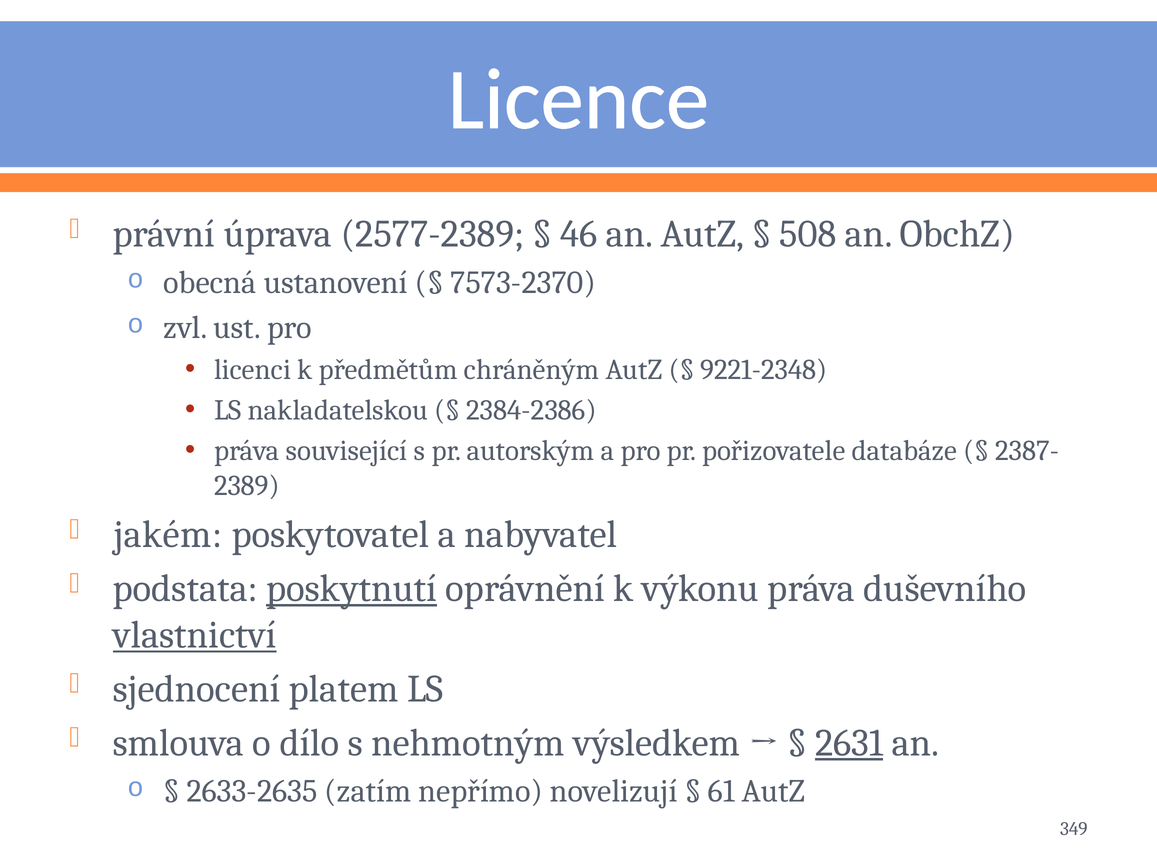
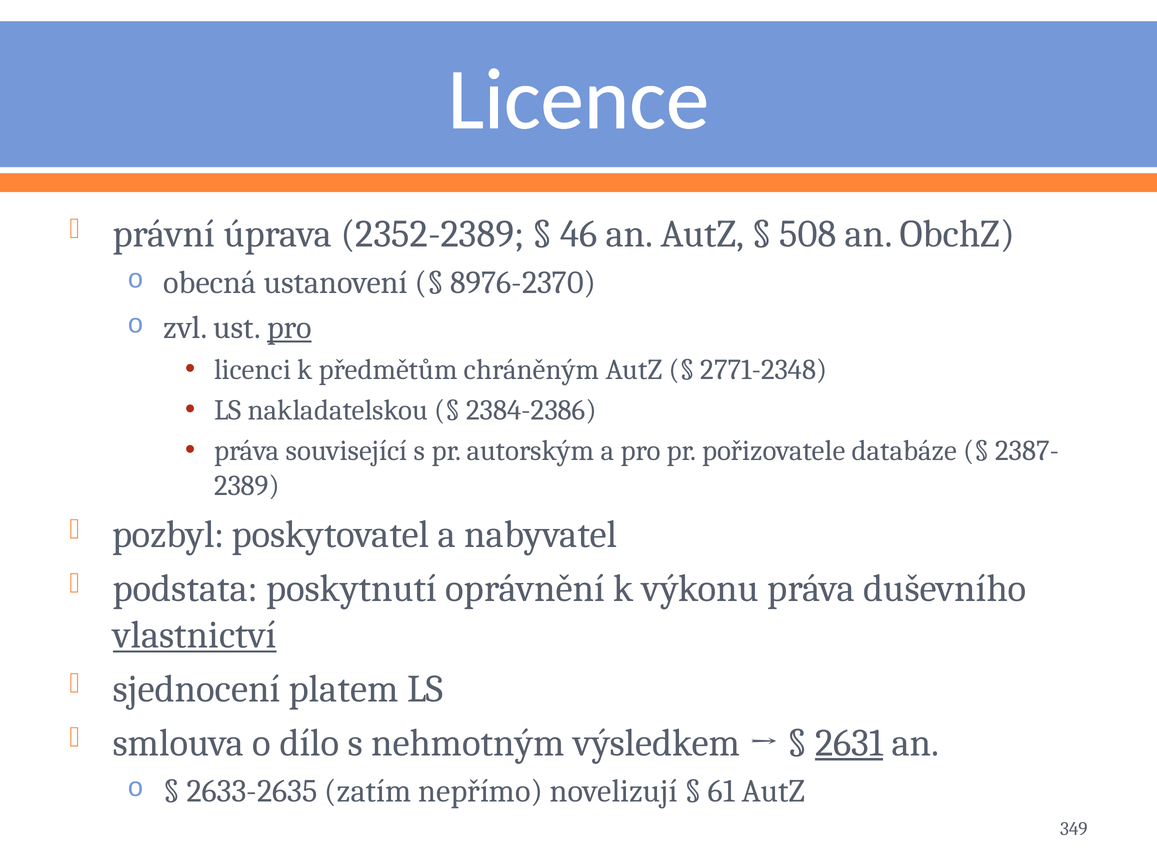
2577-2389: 2577-2389 -> 2352-2389 (432, 234)
7573-2370: 7573-2370 -> 8976-2370 (523, 283)
pro underline: none -> present (289, 328)
9221-2348: 9221-2348 -> 2771-2348 (764, 370)
jakém: jakém -> pozbyl (168, 534)
poskytnutí underline: present -> none (352, 588)
